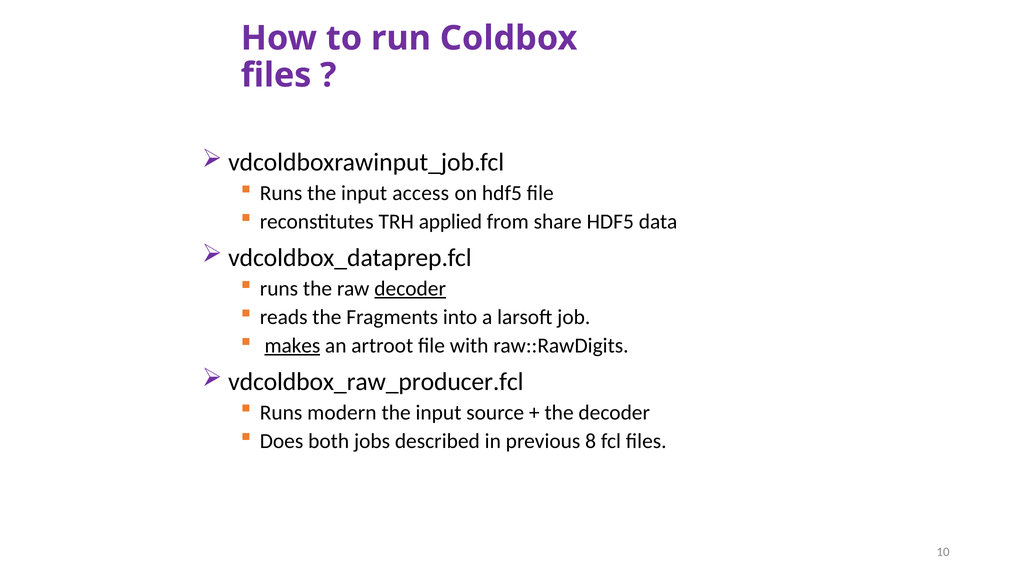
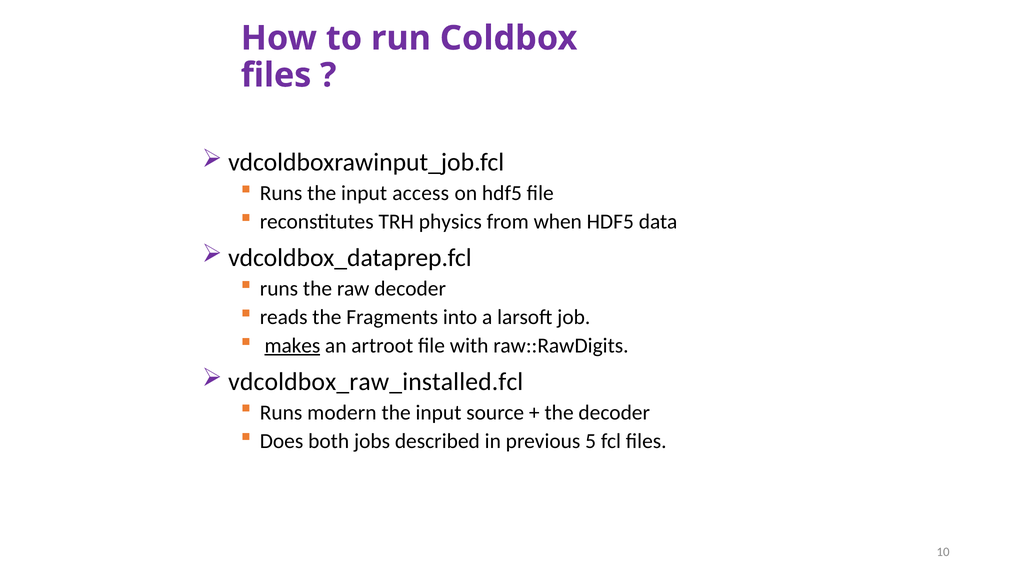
applied: applied -> physics (450, 222)
share: share -> when (558, 222)
decoder underline: present -> none (410, 289)
vdcoldbox_raw_producer.fcl: vdcoldbox_raw_producer.fcl -> vdcoldbox_raw_installed.fcl (376, 382)
8: 8 -> 5 (591, 441)
